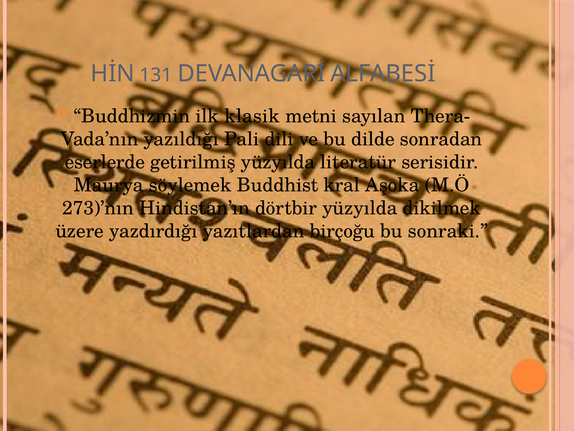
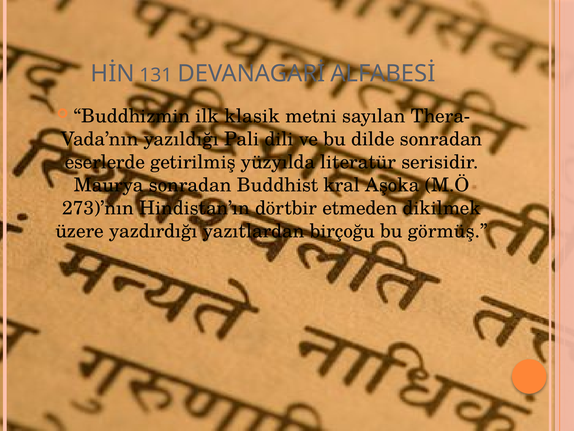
Maurya söylemek: söylemek -> sonradan (190, 185)
dörtbir yüzyılda: yüzyılda -> etmeden (360, 208)
sonraki: sonraki -> görmüş (448, 231)
